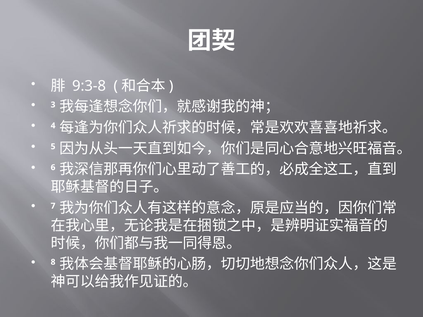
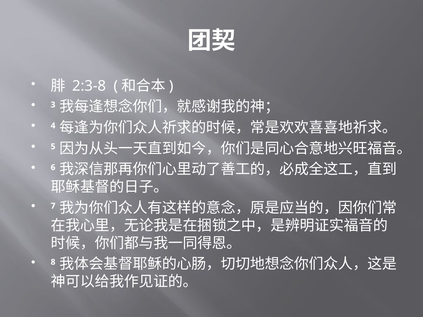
9:3-8: 9:3-8 -> 2:3-8 (89, 86)
